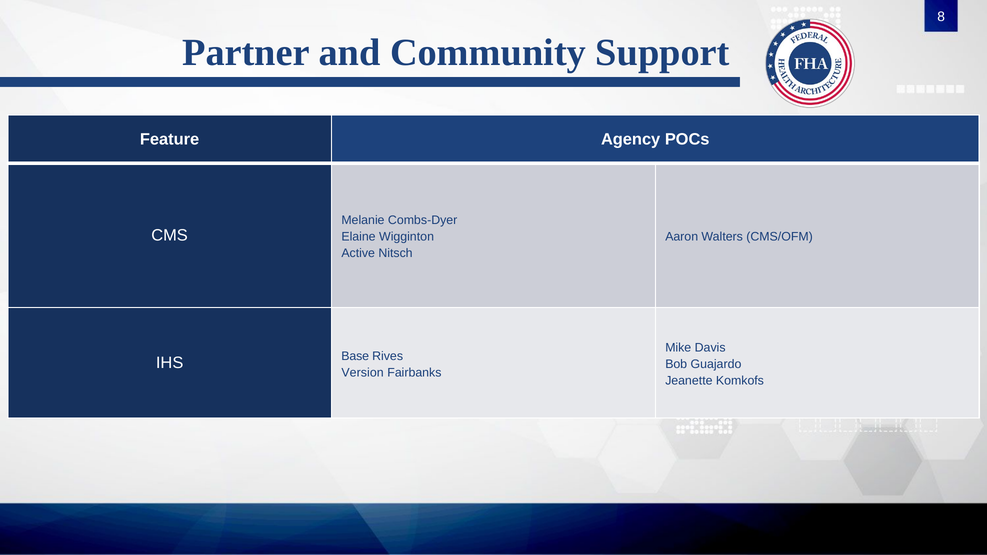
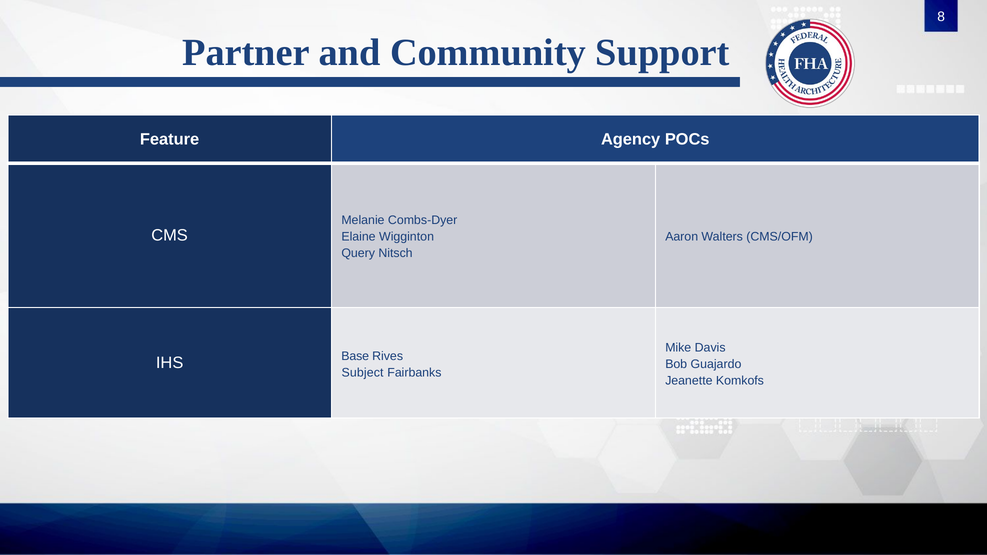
Active: Active -> Query (358, 253)
Version: Version -> Subject (363, 373)
